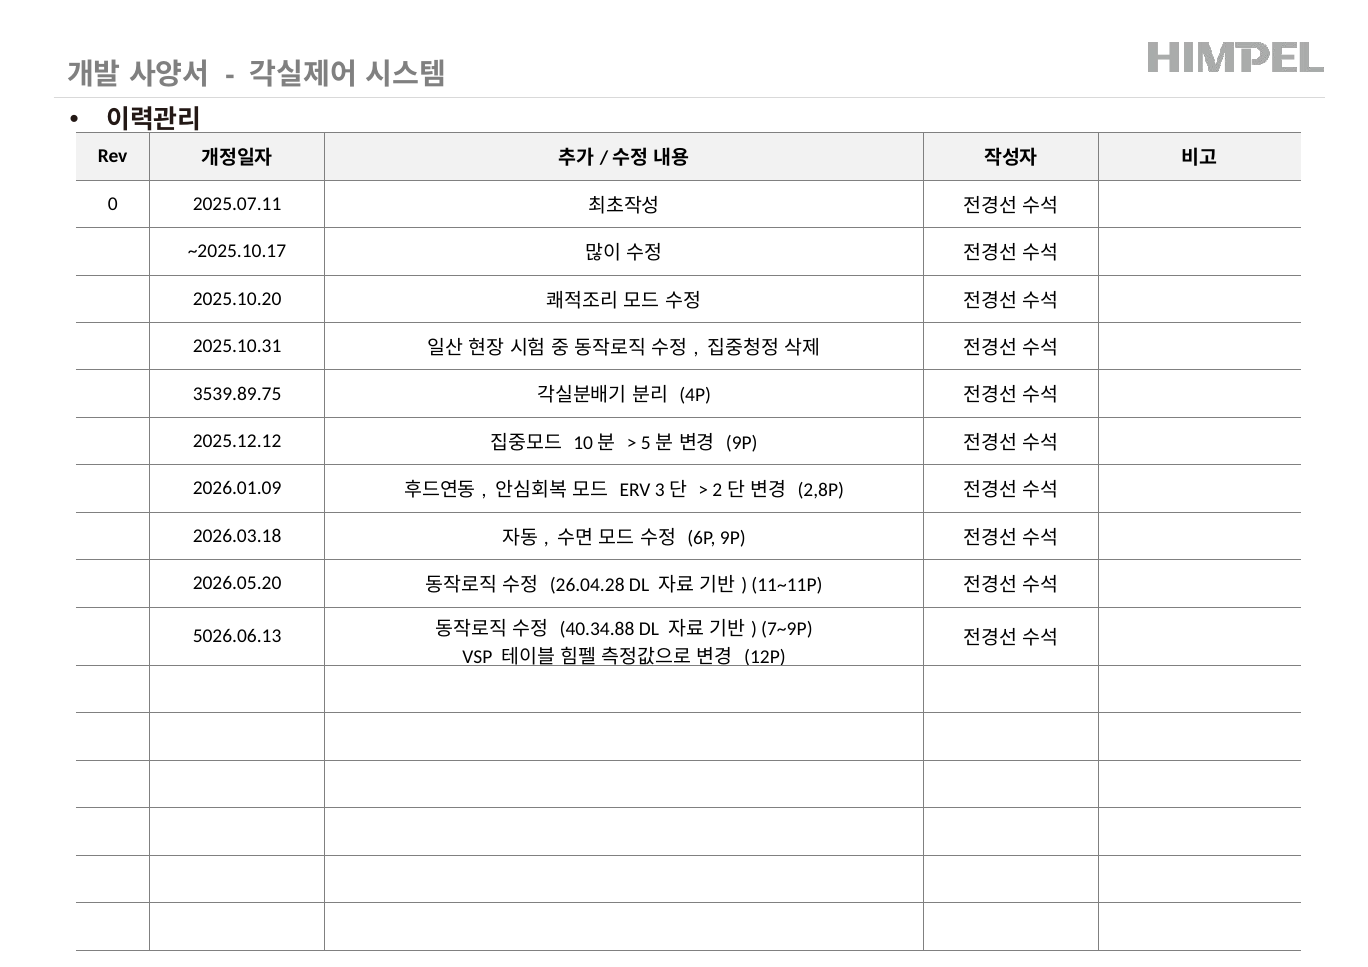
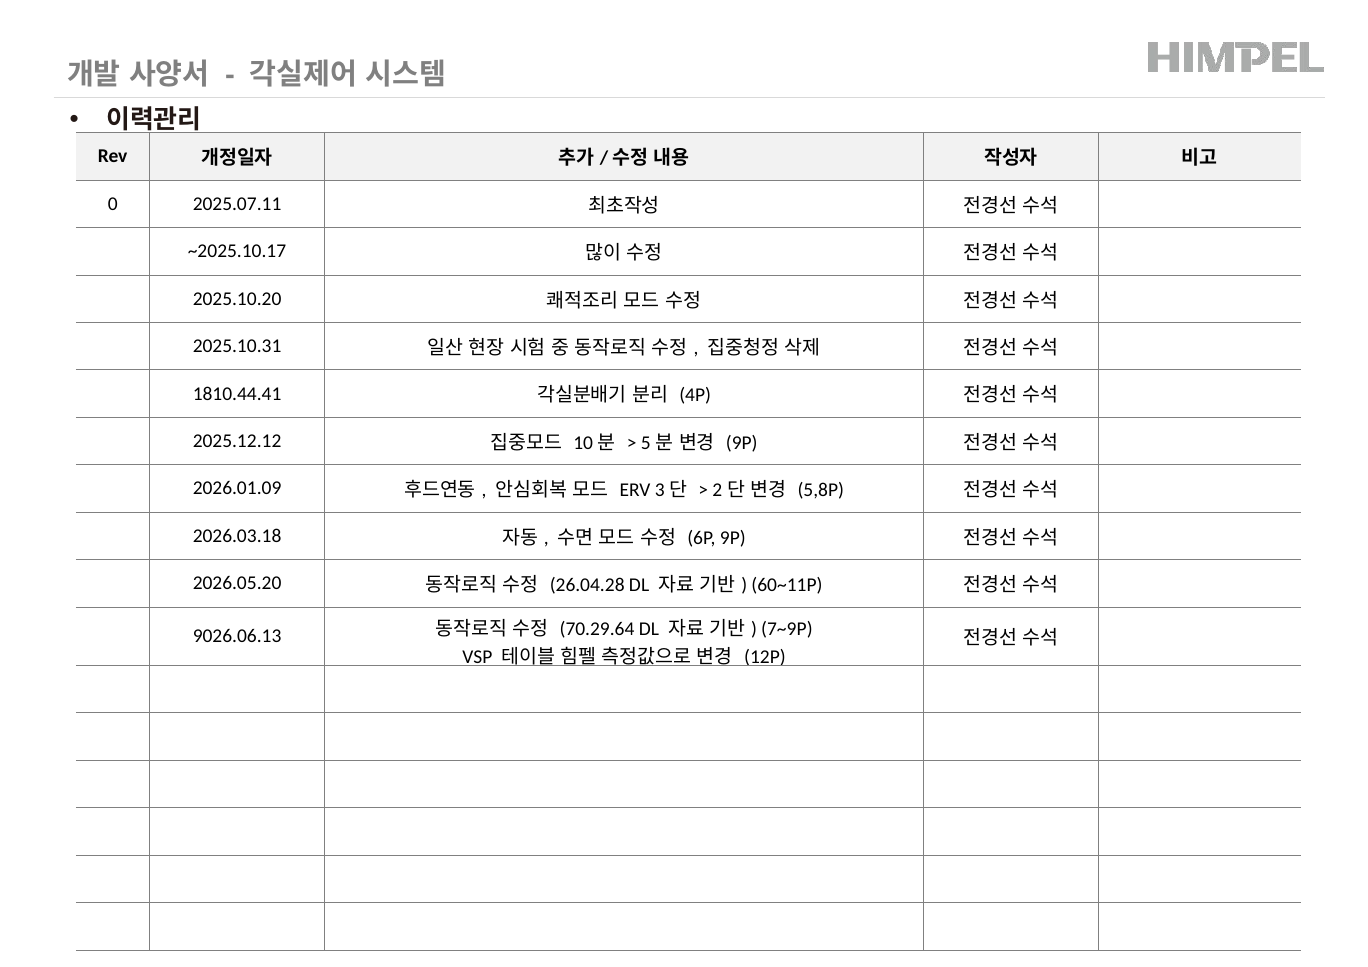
3539.89.75: 3539.89.75 -> 1810.44.41 (237, 394)
2,8P: 2,8P -> 5,8P (821, 490)
11~11P: 11~11P -> 60~11P (787, 585)
5026.06.13: 5026.06.13 -> 9026.06.13 (237, 637)
40.34.88: 40.34.88 -> 70.29.64 (597, 629)
